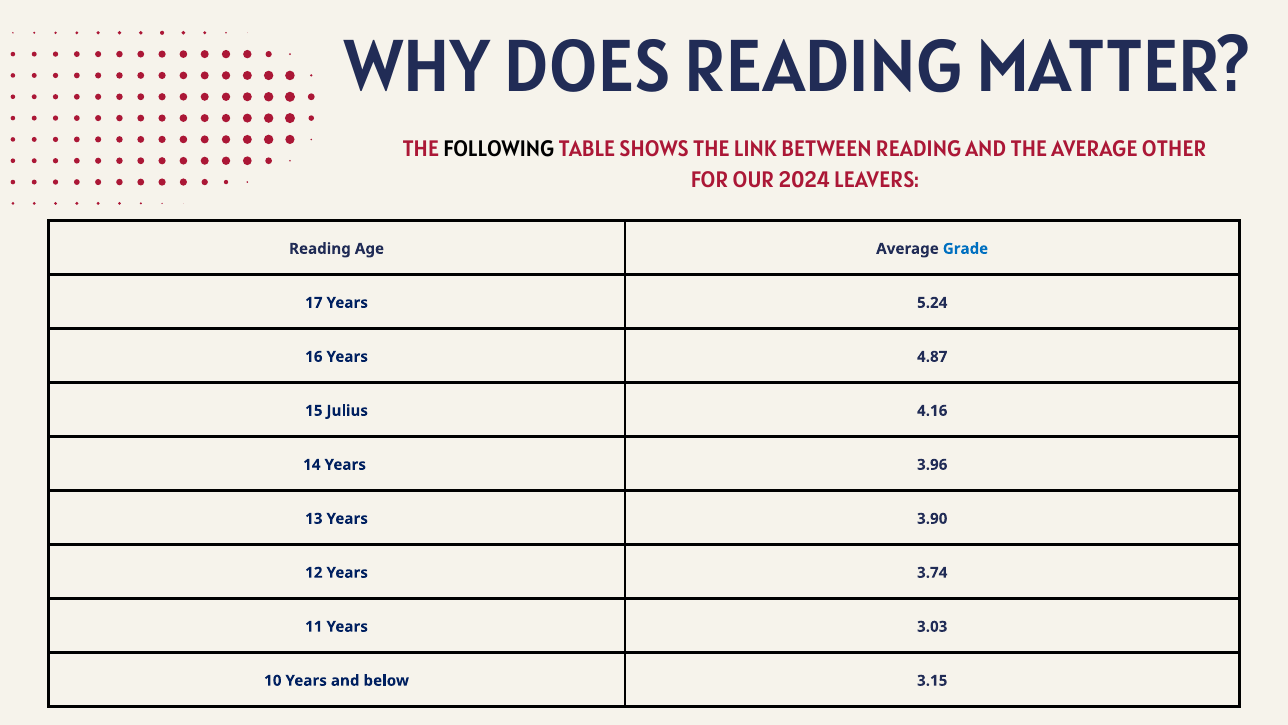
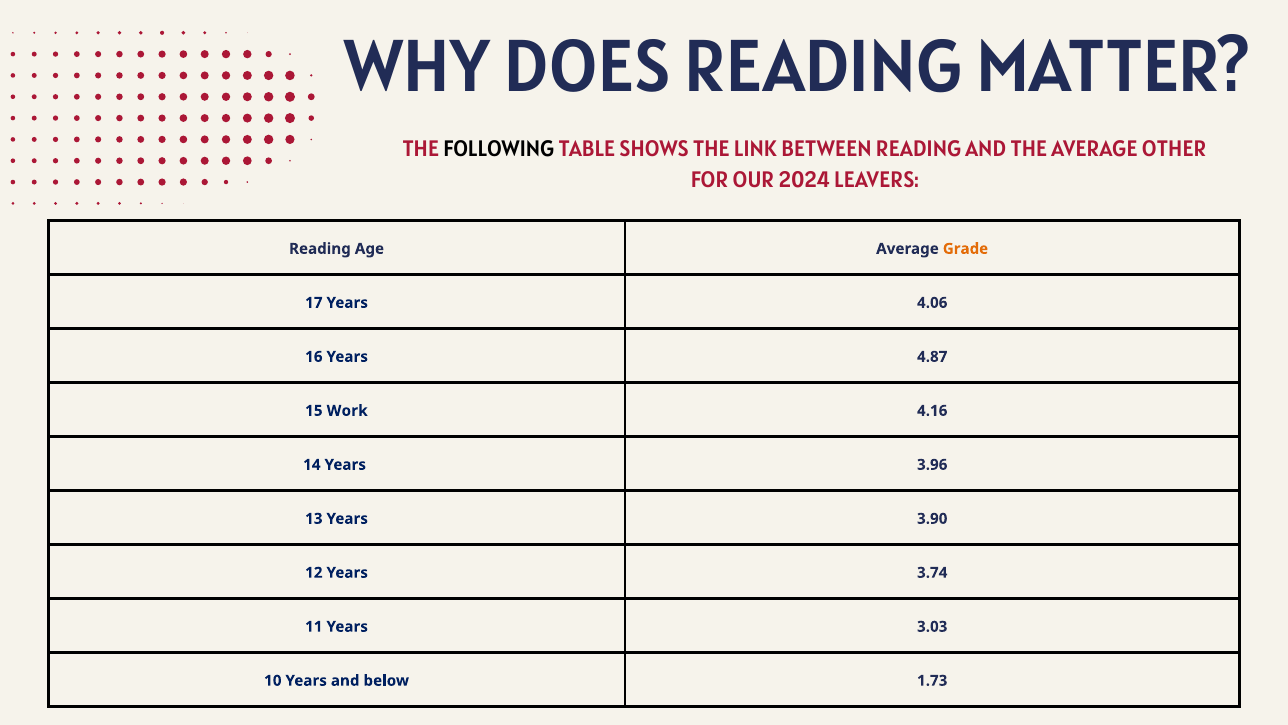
Grade colour: blue -> orange (965, 249)
5.24: 5.24 -> 4.06 (932, 303)
Julius: Julius -> Work (347, 410)
3.15: 3.15 -> 1.73 (932, 680)
